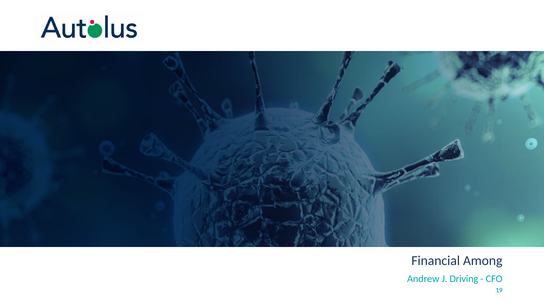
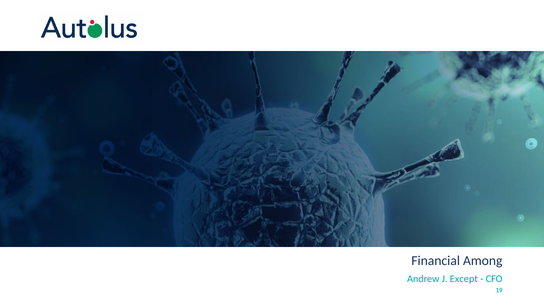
Driving: Driving -> Except (464, 279)
